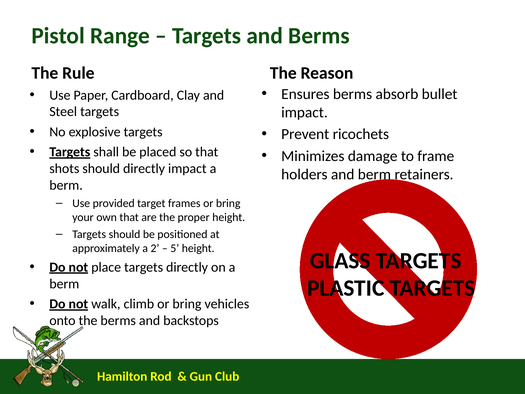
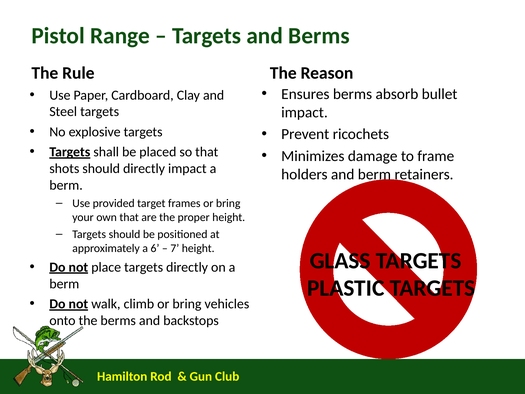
2: 2 -> 6 (155, 248)
5: 5 -> 7 (175, 248)
